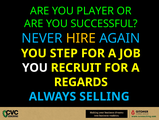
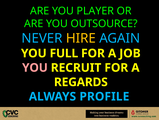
SUCCESSFUL: SUCCESSFUL -> OUTSOURCE (104, 24)
STEP: STEP -> FULL (64, 53)
YOU colour: white -> pink (35, 67)
SELLING: SELLING -> PROFILE (104, 96)
